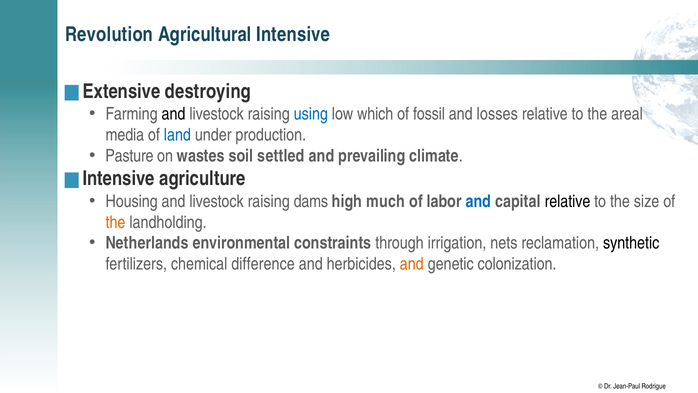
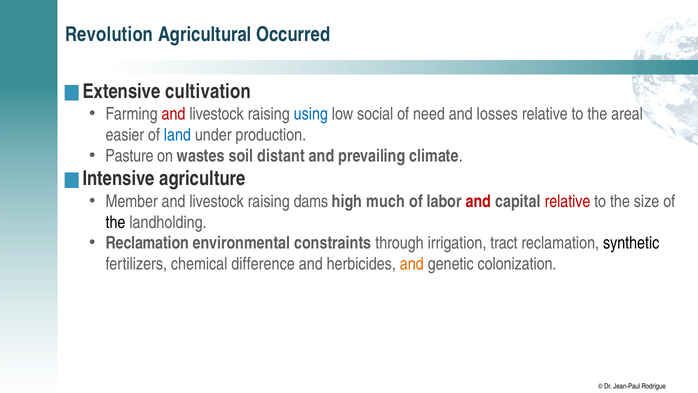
Intensive: Intensive -> Occurred (293, 35)
destroying: destroying -> cultivation (208, 91)
and colour: black -> red (173, 114)
which: which -> social (375, 114)
fossil: fossil -> need (429, 114)
media: media -> easier (125, 135)
settled: settled -> distant (281, 156)
Housing: Housing -> Member (132, 201)
and colour: blue -> red (478, 201)
relative colour: black -> red (568, 201)
the colour: orange -> black (116, 222)
Netherlands: Netherlands -> Reclamation (147, 243)
nets: nets -> tract (504, 243)
